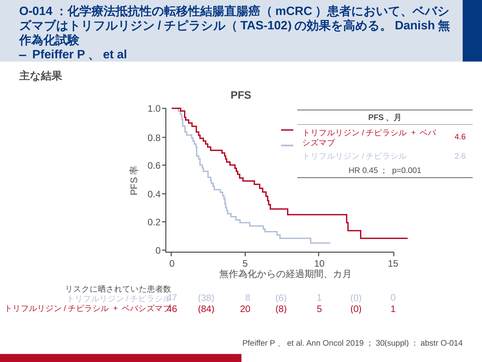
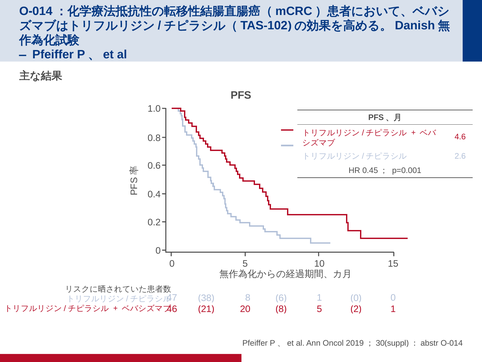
84: 84 -> 21 (206, 309)
0: 0 -> 2 (356, 309)
